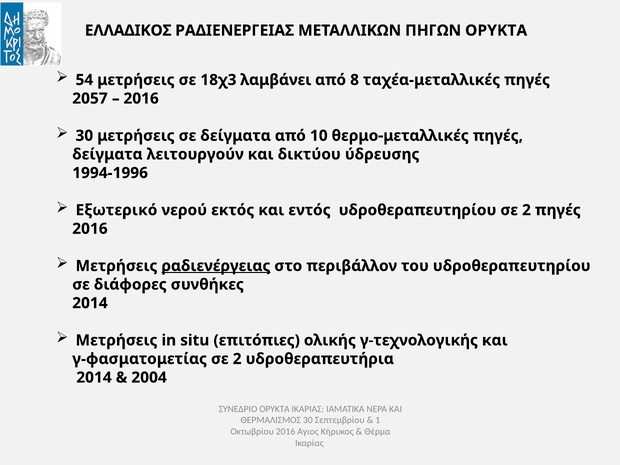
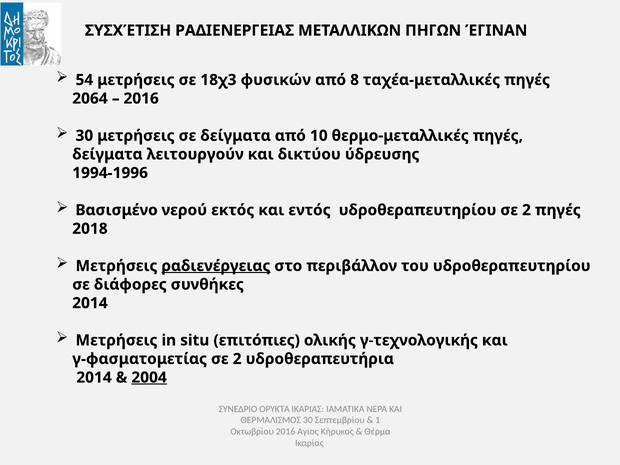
ΕΛΛΑΔΙΚΟΣ: ΕΛΛΑΔΙΚΟΣ -> ΣΥΣΧΈΤΙΣΗ (128, 31)
ΠΗΓΩΝ ΟΡΥΚΤΑ: ΟΡΥΚΤΑ -> ΈΓΙΝΑΝ (496, 31)
λαμβάνει: λαμβάνει -> φυσικών (276, 80)
2057: 2057 -> 2064 (90, 99)
Εξωτερικό: Εξωτερικό -> Βασισμένο (117, 210)
2016: 2016 -> 2018 (90, 229)
2004 underline: none -> present (149, 378)
